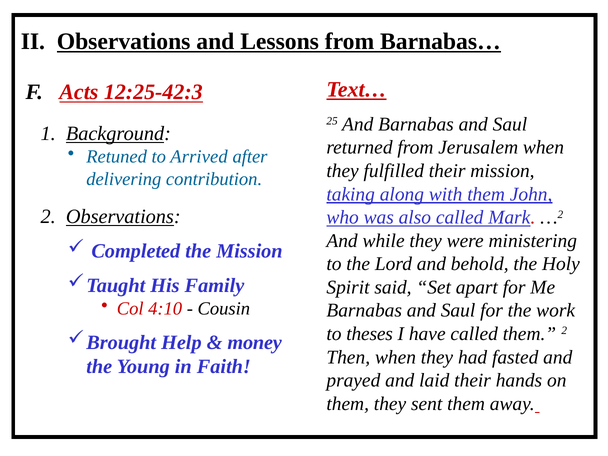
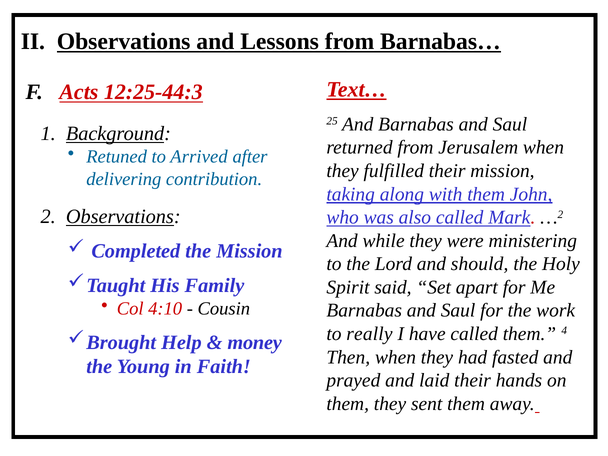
12:25-42:3: 12:25-42:3 -> 12:25-44:3 (153, 92)
behold: behold -> should (480, 264)
theses: theses -> really (369, 334)
them 2: 2 -> 4 (564, 331)
